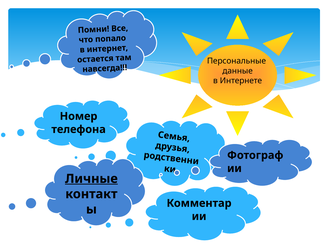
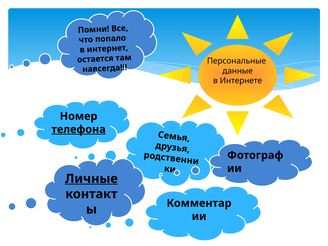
телефона underline: none -> present (79, 129)
